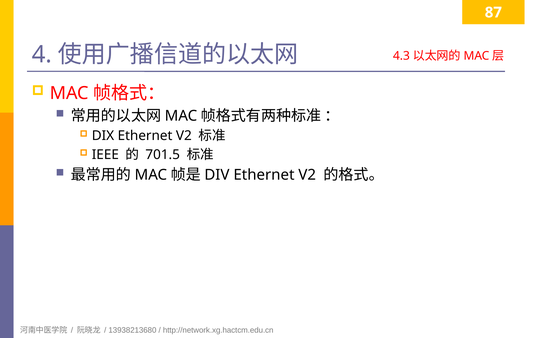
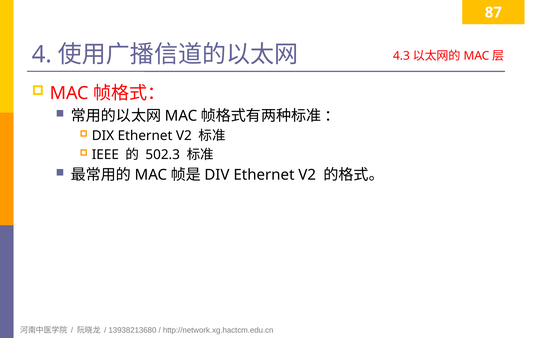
701.5: 701.5 -> 502.3 (163, 155)
